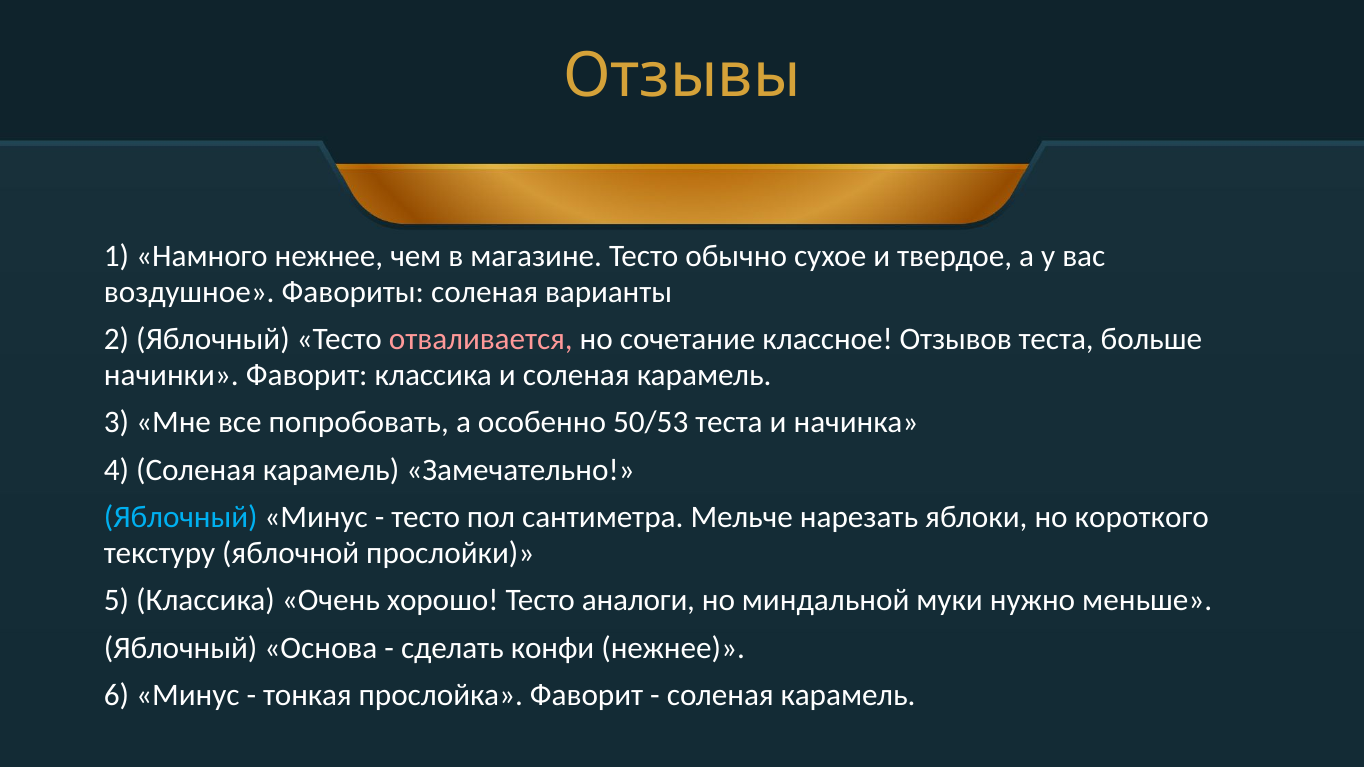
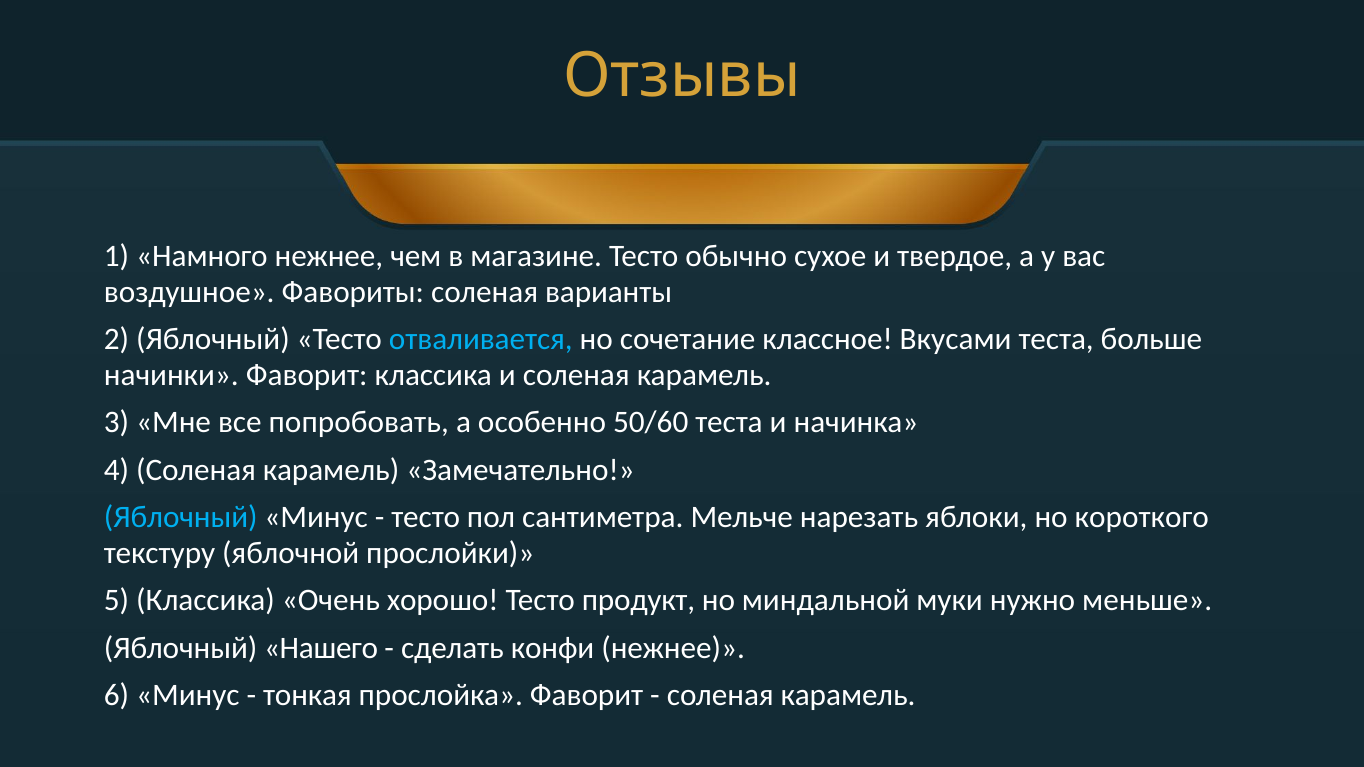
отваливается colour: pink -> light blue (481, 339)
Отзывов: Отзывов -> Вкусами (956, 339)
50/53: 50/53 -> 50/60 (651, 423)
аналоги: аналоги -> продукт (639, 601)
Основа: Основа -> Нашего (321, 648)
